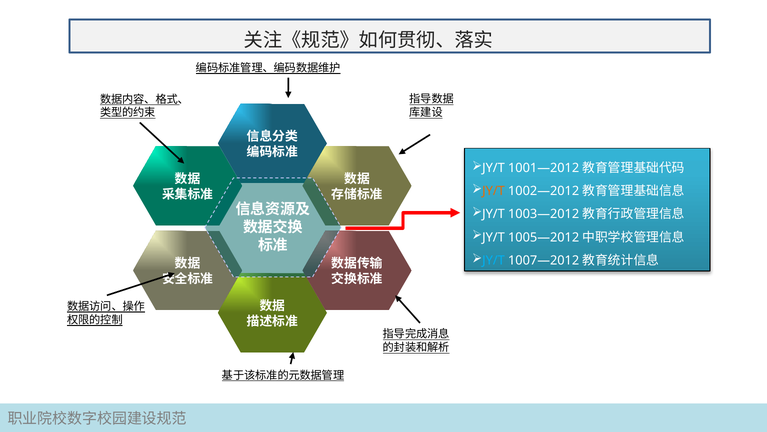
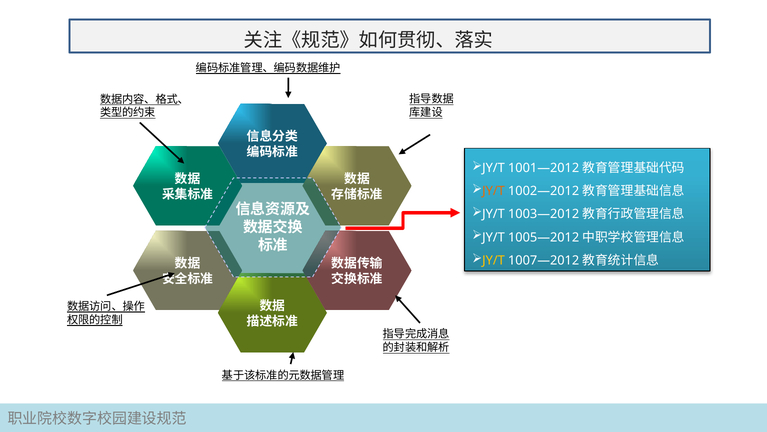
JY/T colour: light blue -> yellow (494, 260)
